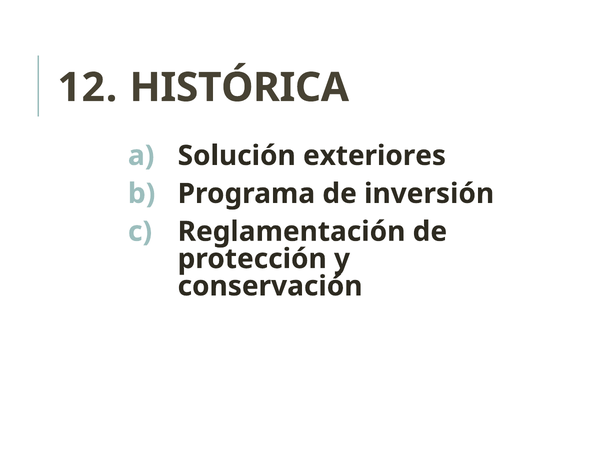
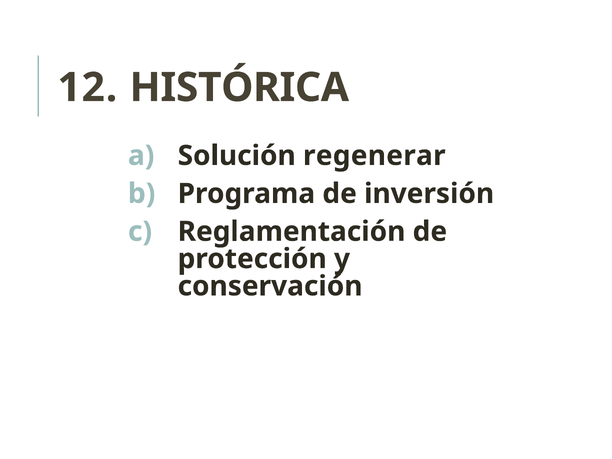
exteriores: exteriores -> regenerar (374, 156)
